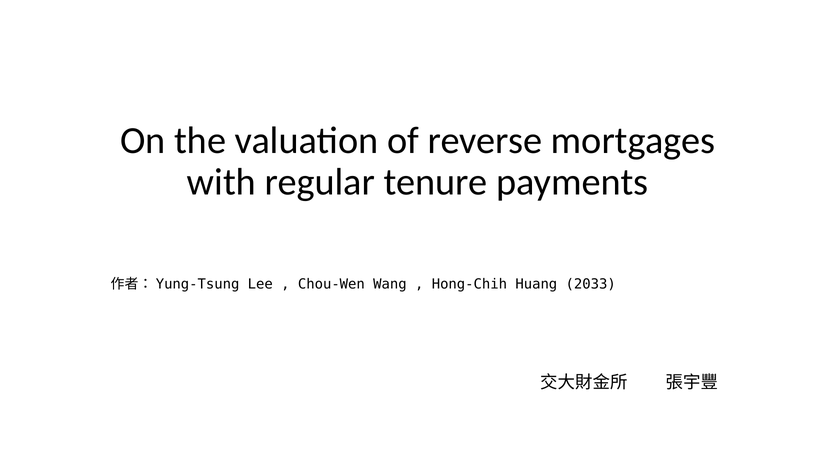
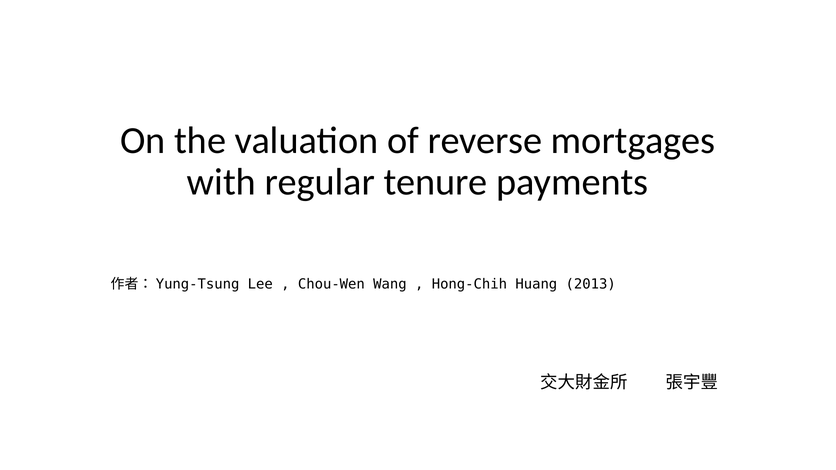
2033: 2033 -> 2013 (591, 284)
